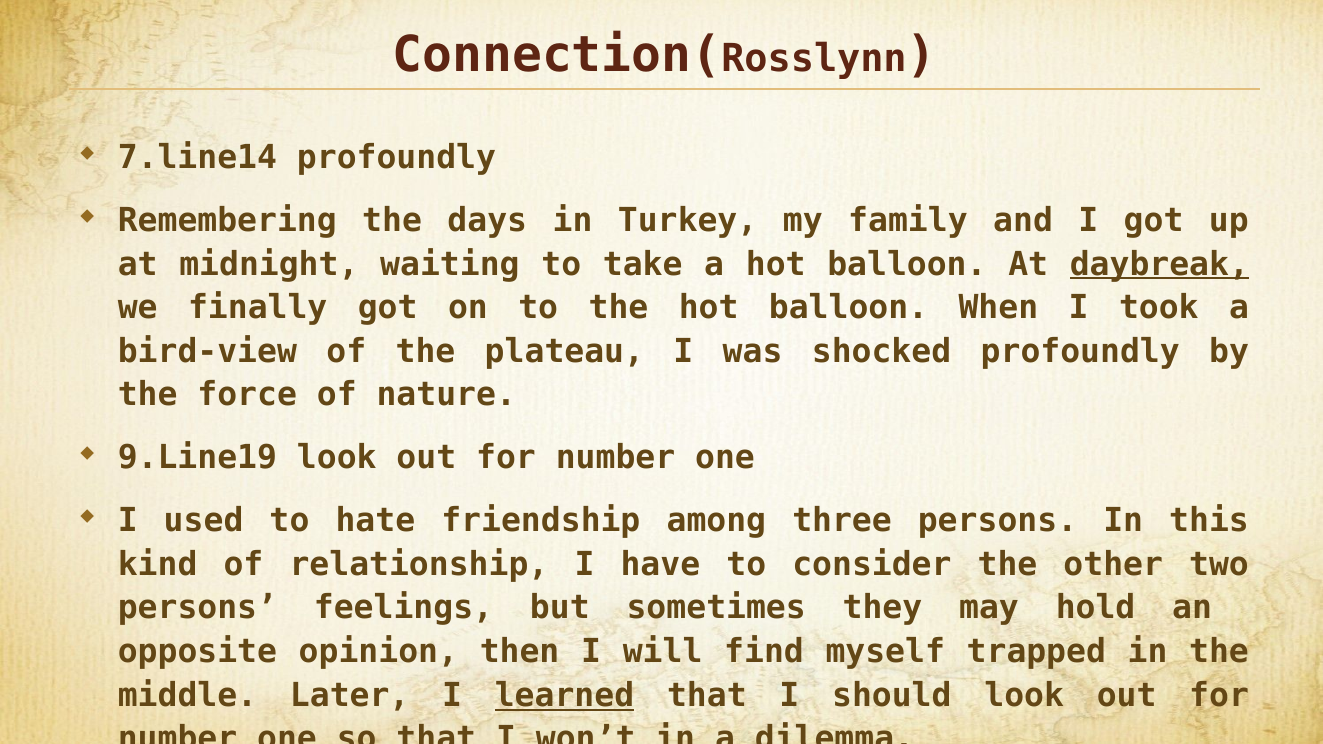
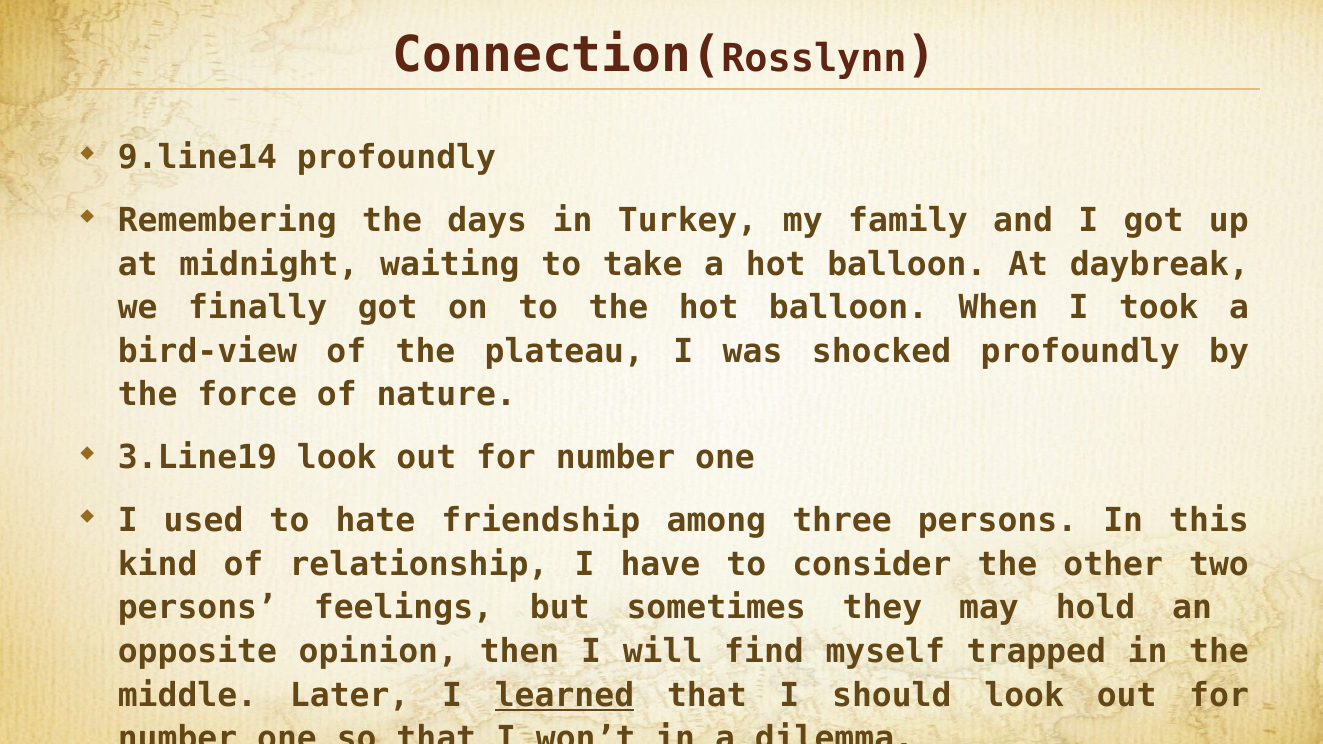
7.line14: 7.line14 -> 9.line14 (197, 158)
daybreak underline: present -> none (1159, 264)
9.Line19: 9.Line19 -> 3.Line19 (197, 458)
